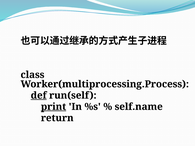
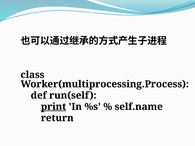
def underline: present -> none (39, 96)
